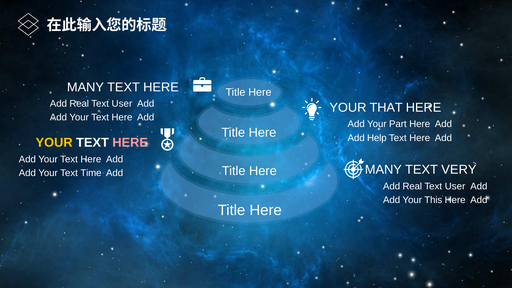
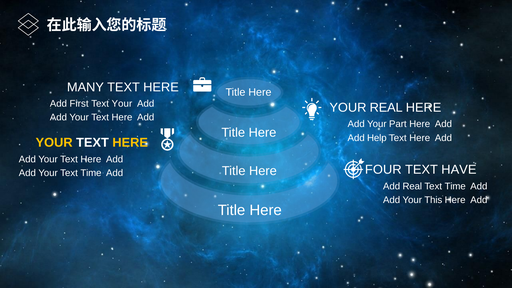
Real: Real -> First (79, 104)
User: User -> Your (122, 104)
YOUR THAT: THAT -> REAL (386, 108)
HERE colour: pink -> yellow (130, 143)
MANY: MANY -> FOUR (383, 170)
VERY: VERY -> HAVE (459, 170)
User: User -> Time (455, 186)
